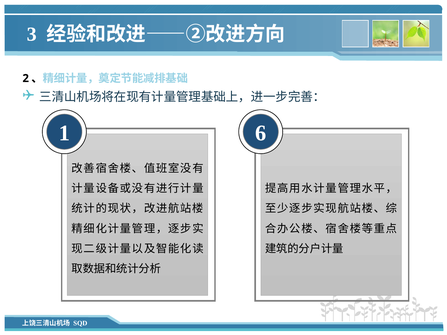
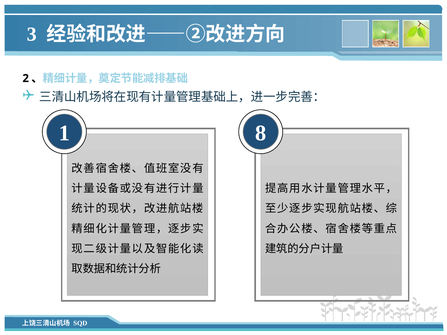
6: 6 -> 8 (261, 133)
